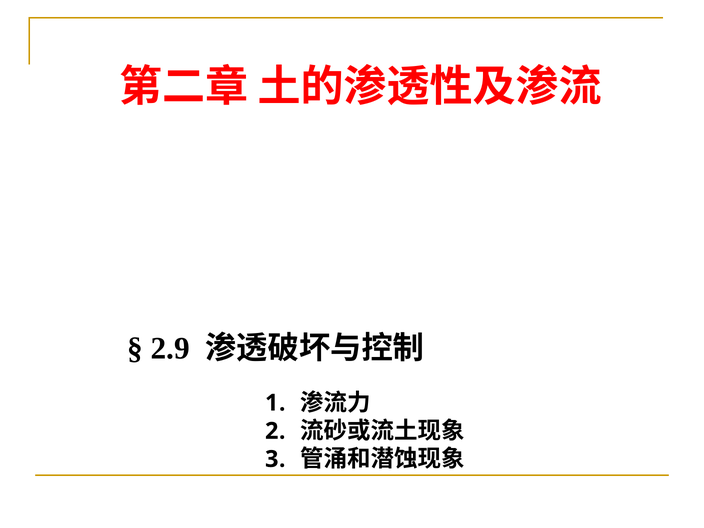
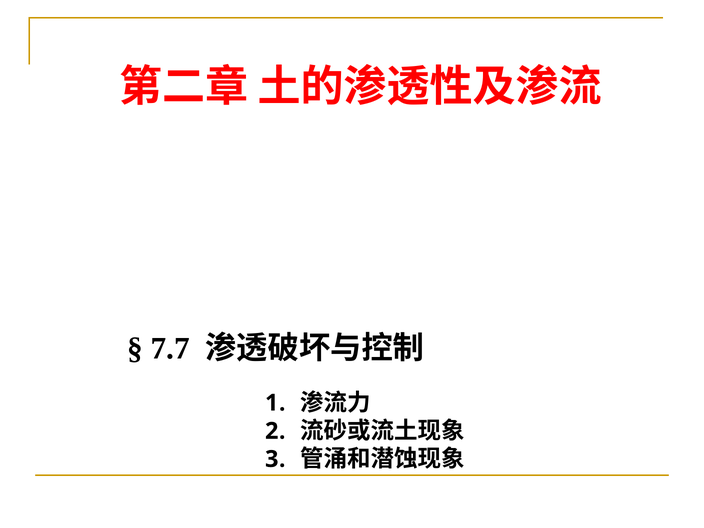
2.9: 2.9 -> 7.7 (170, 348)
